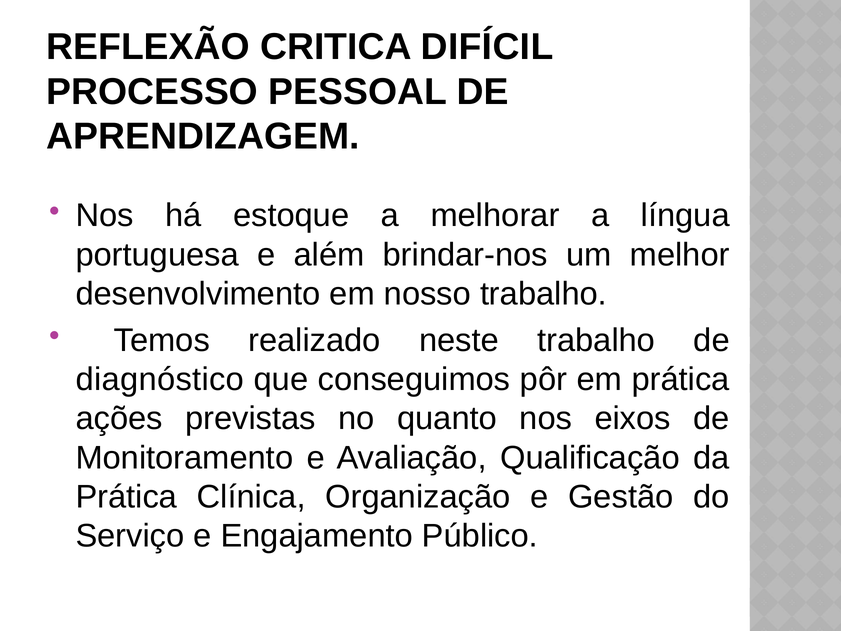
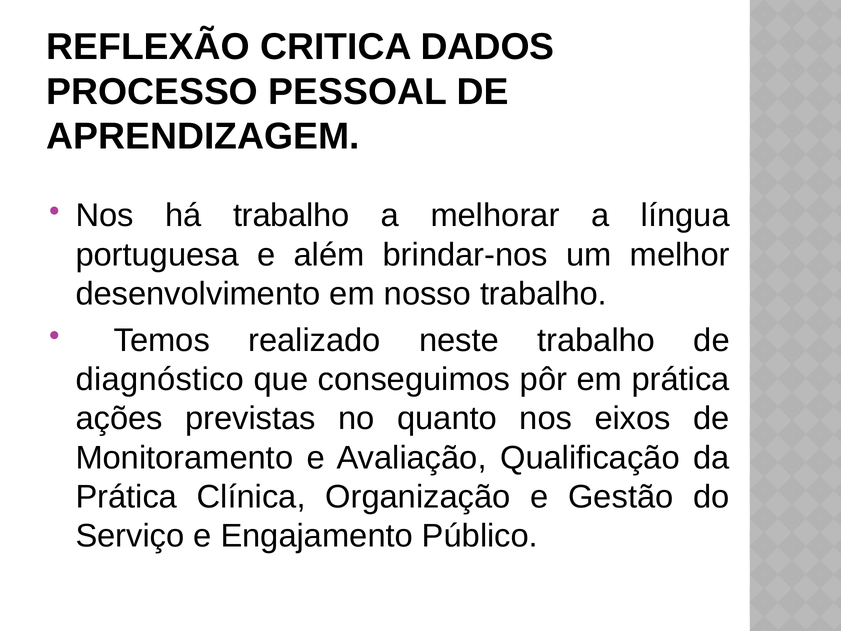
DIFÍCIL: DIFÍCIL -> DADOS (487, 47)
há estoque: estoque -> trabalho (291, 216)
